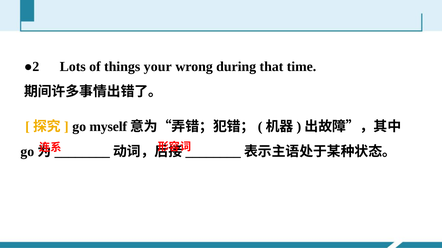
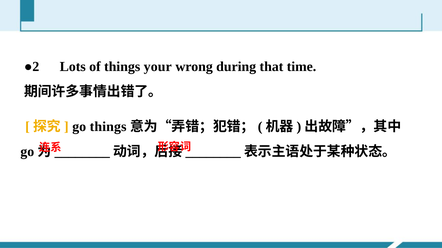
go myself: myself -> things (108, 127)
